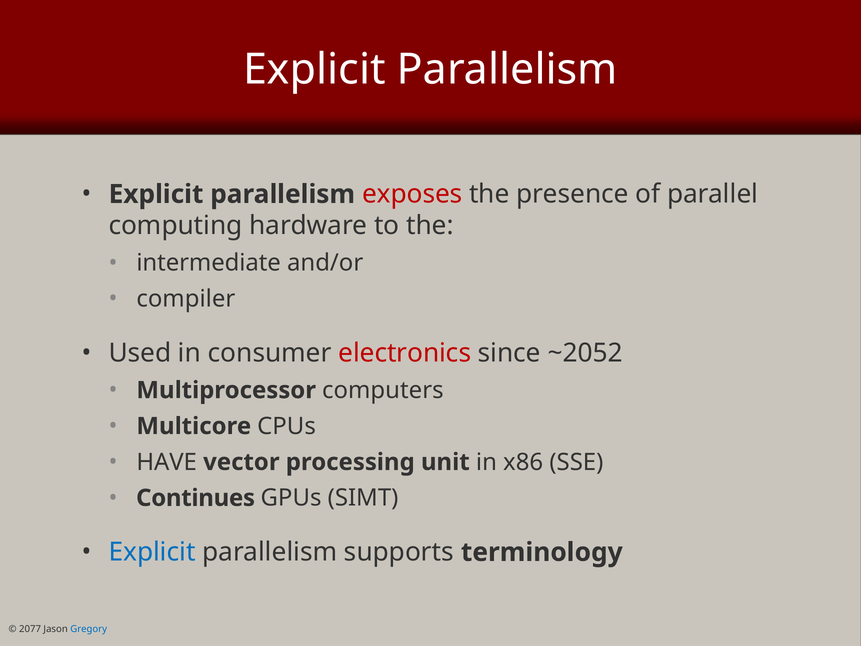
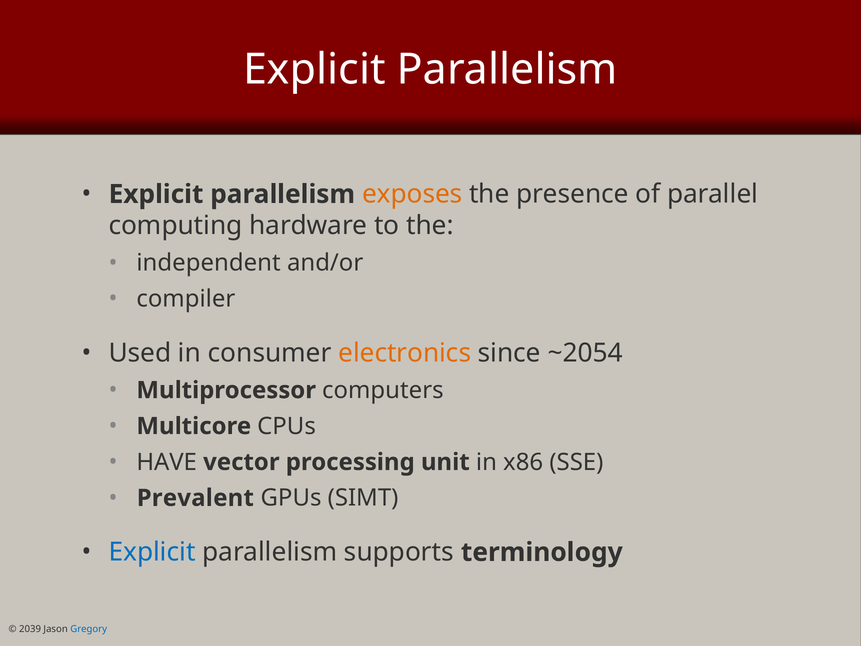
exposes colour: red -> orange (412, 194)
intermediate: intermediate -> independent (209, 263)
electronics colour: red -> orange (405, 353)
~2052: ~2052 -> ~2054 (585, 353)
Continues: Continues -> Prevalent (195, 498)
2077: 2077 -> 2039 (30, 629)
